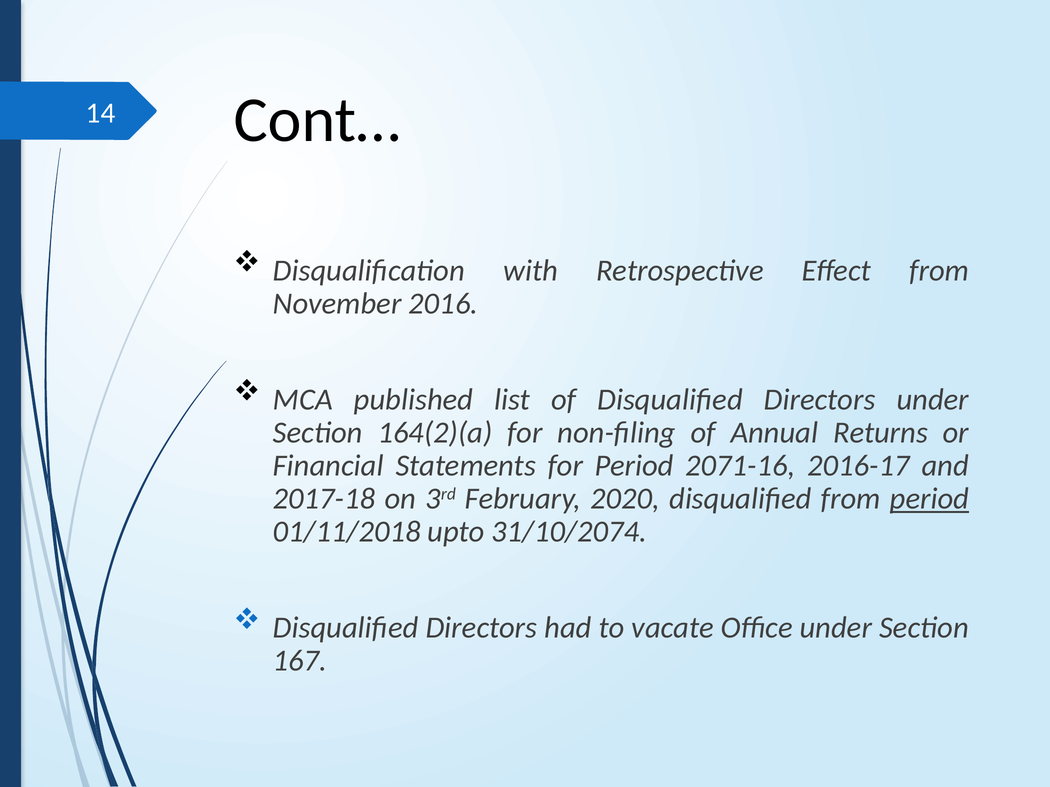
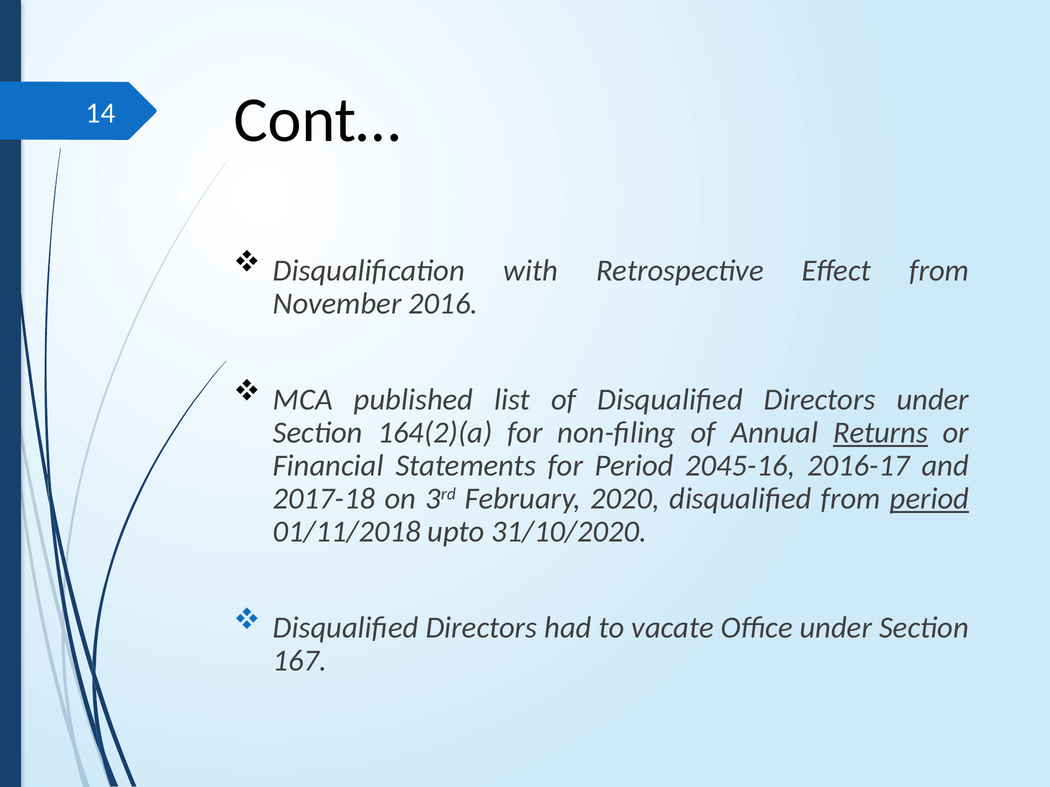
Returns underline: none -> present (881, 433)
2071-16: 2071-16 -> 2045-16 (740, 466)
31/10/2074: 31/10/2074 -> 31/10/2020 (569, 532)
